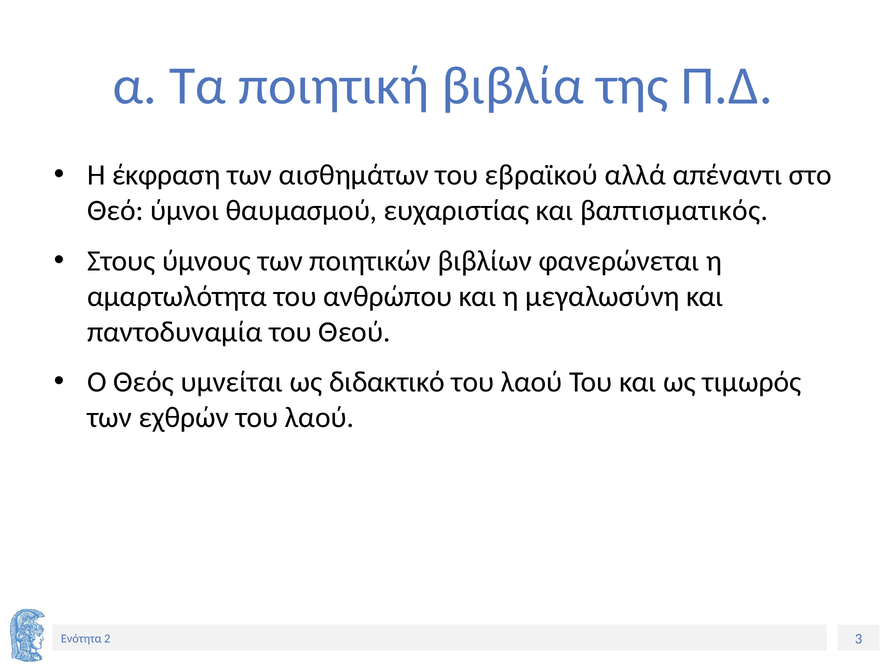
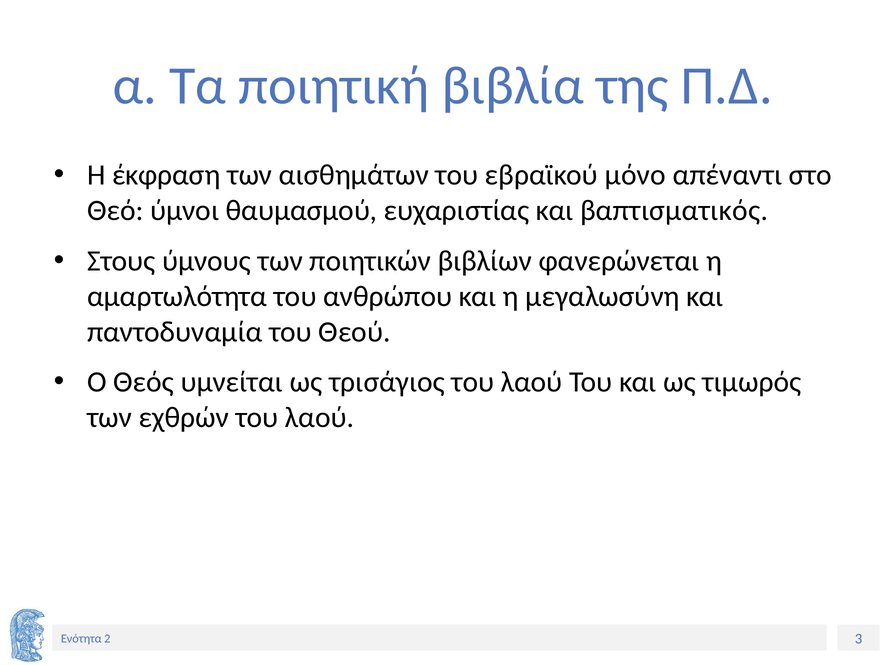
αλλά: αλλά -> μόνο (635, 175)
διδακτικό: διδακτικό -> τρισάγιος (387, 382)
